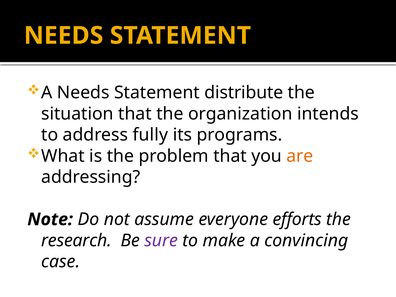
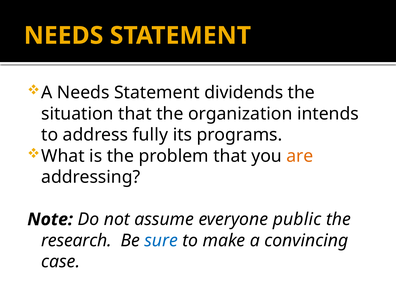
distribute: distribute -> dividends (244, 93)
efforts: efforts -> public (297, 219)
sure colour: purple -> blue (161, 241)
